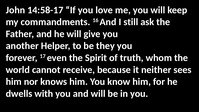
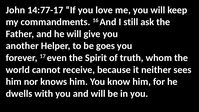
14:58-17: 14:58-17 -> 14:77-17 (45, 10)
they: they -> goes (105, 46)
